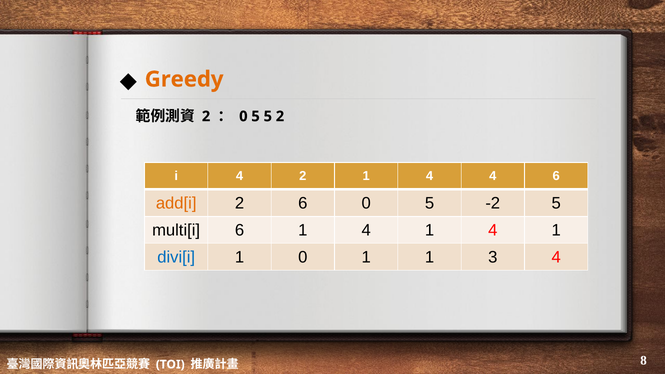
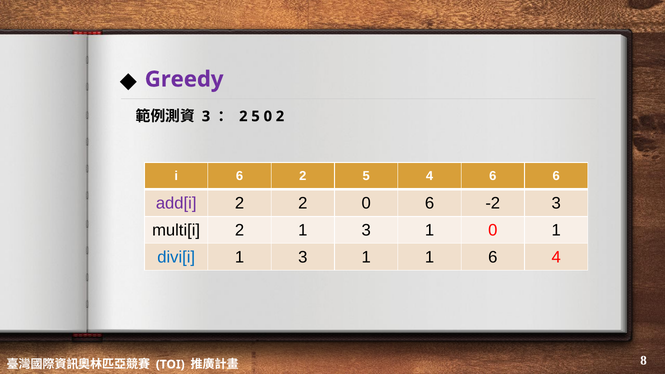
Greedy colour: orange -> purple (184, 79)
2: 2 -> 3 (206, 116)
0: 0 -> 2 (243, 116)
5 5: 5 -> 0 (268, 116)
i 4: 4 -> 6 (239, 176)
1: 1 -> 5 (366, 176)
4 4: 4 -> 6 (493, 176)
add[i colour: orange -> purple (176, 203)
2 6: 6 -> 2 (303, 203)
5: 5 -> 6 (430, 203)
-2 5: 5 -> 3 (556, 203)
multi[i 6: 6 -> 2 (240, 230)
4: 4 -> 3 (366, 230)
4: 4 -> 0 (493, 230)
0: 0 -> 3 (303, 257)
1 3: 3 -> 6 (493, 257)
